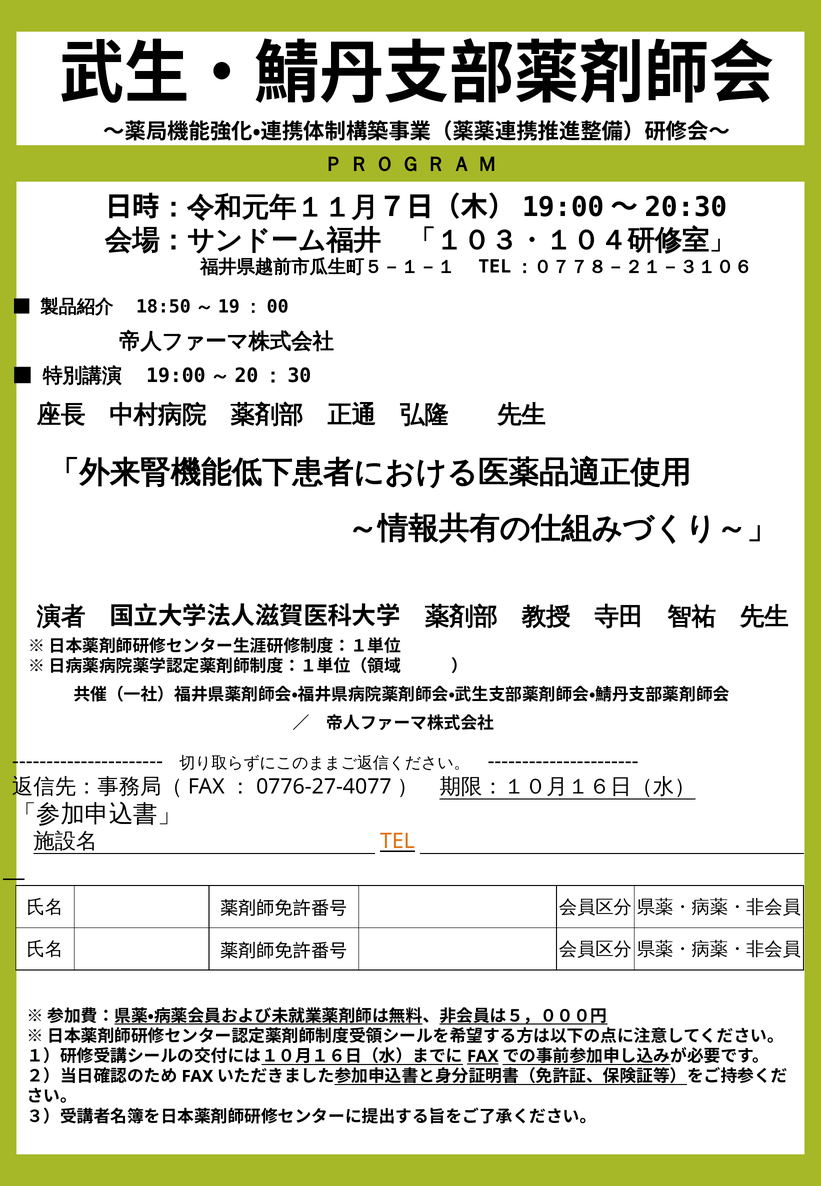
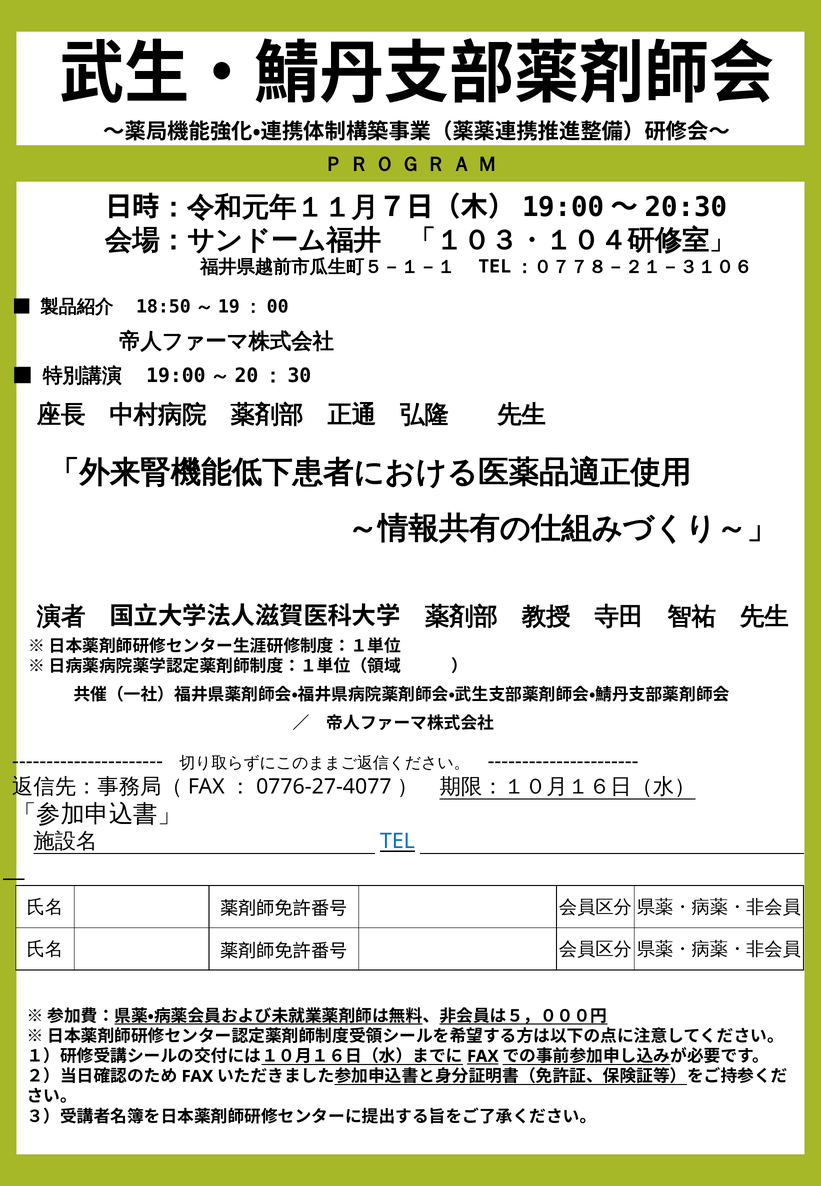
TEL colour: orange -> blue (397, 841)
